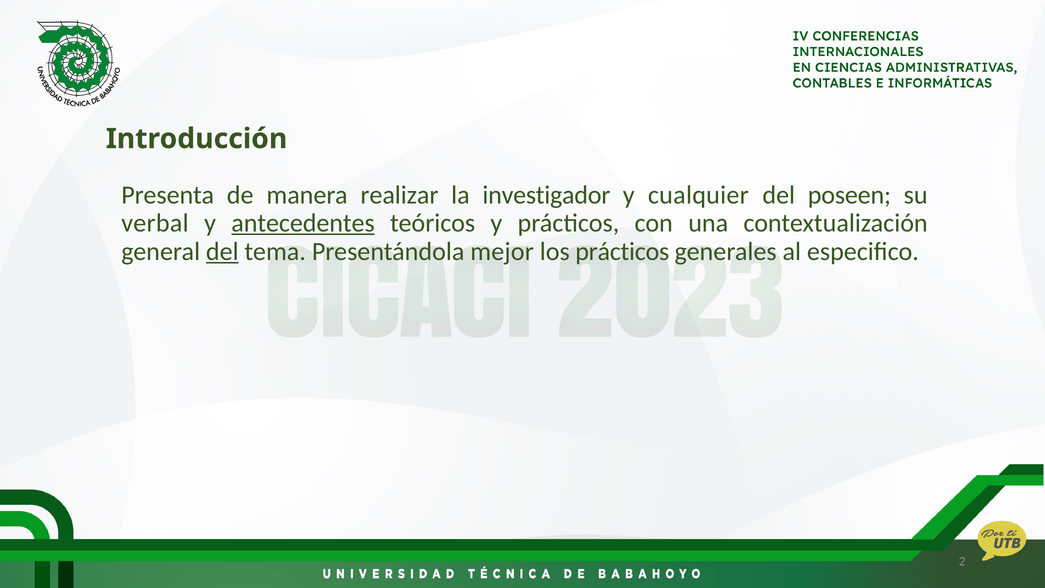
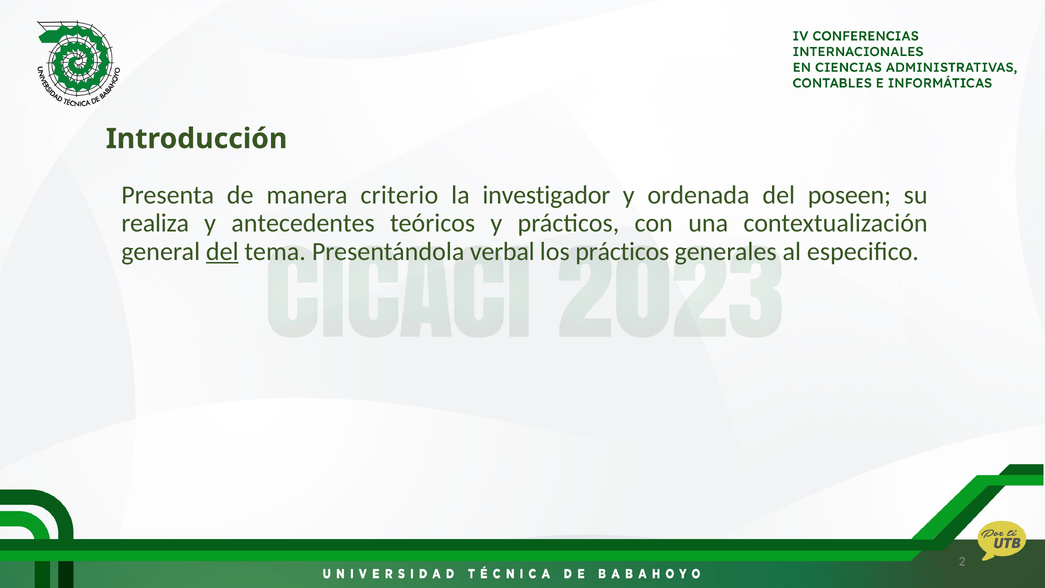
realizar: realizar -> criterio (399, 195)
cualquier: cualquier -> ordenada (699, 195)
verbal: verbal -> realiza (155, 223)
antecedentes underline: present -> none (303, 223)
mejor: mejor -> verbal (502, 251)
